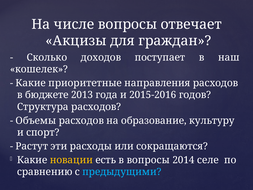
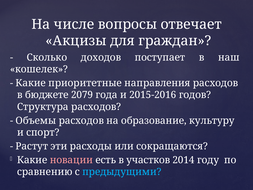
2013: 2013 -> 2079 (82, 95)
новации colour: yellow -> pink (71, 160)
в вопросы: вопросы -> участков (148, 160)
селе: селе -> году (208, 160)
